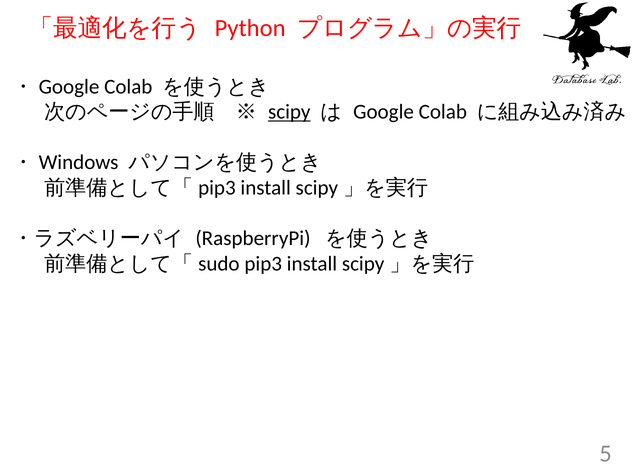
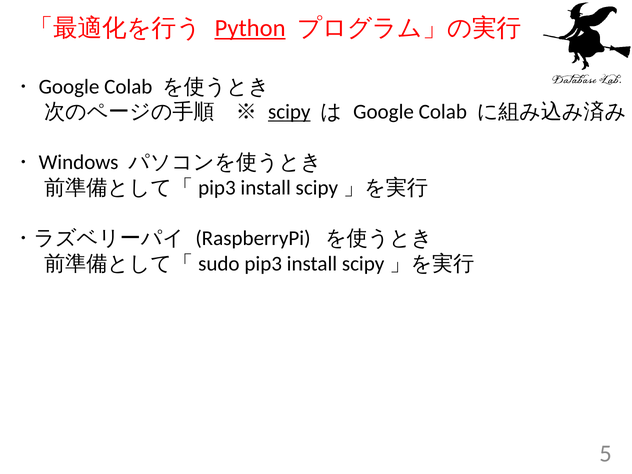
Python underline: none -> present (250, 28)
